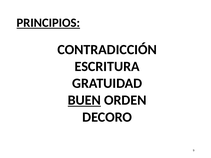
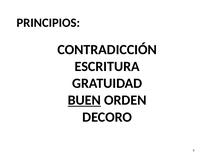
PRINCIPIOS underline: present -> none (48, 23)
